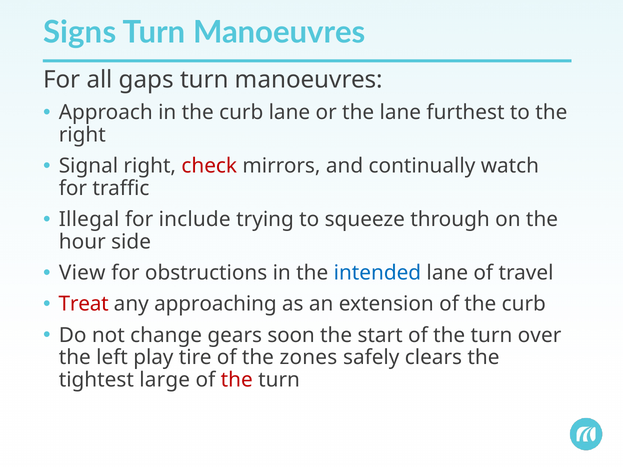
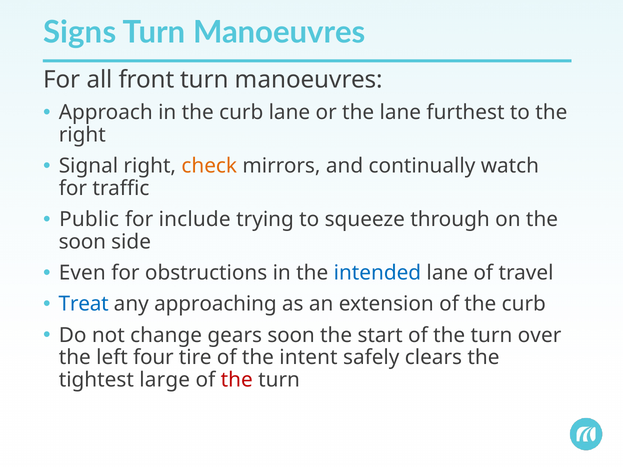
gaps: gaps -> front (146, 80)
check colour: red -> orange (209, 166)
Illegal: Illegal -> Public (89, 220)
hour: hour -> soon (82, 242)
View: View -> Even (82, 273)
Treat colour: red -> blue (84, 304)
play: play -> four (153, 358)
zones: zones -> intent (308, 358)
